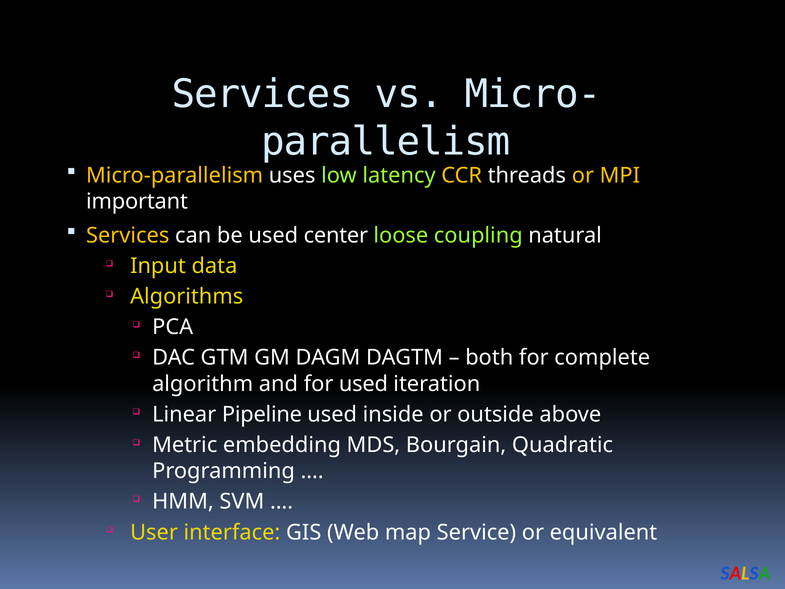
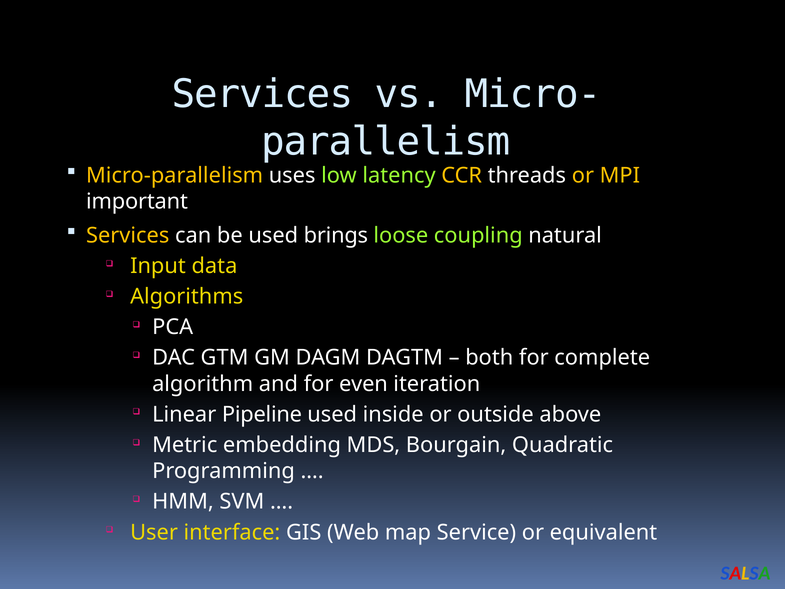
center: center -> brings (336, 235)
for used: used -> even (363, 384)
